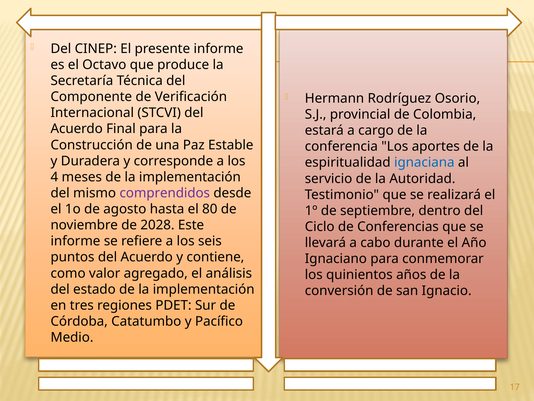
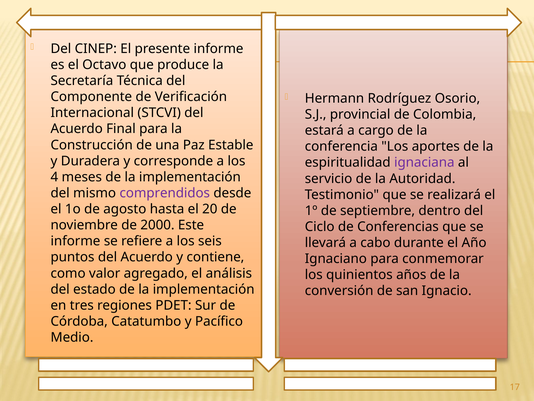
ignaciana colour: blue -> purple (424, 162)
80: 80 -> 20 (210, 209)
2028: 2028 -> 2000 (157, 225)
